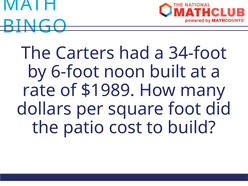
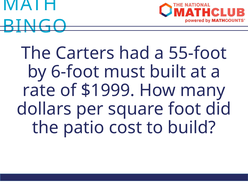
34-foot: 34-foot -> 55-foot (198, 53)
noon: noon -> must (124, 72)
$1989: $1989 -> $1999 (108, 91)
